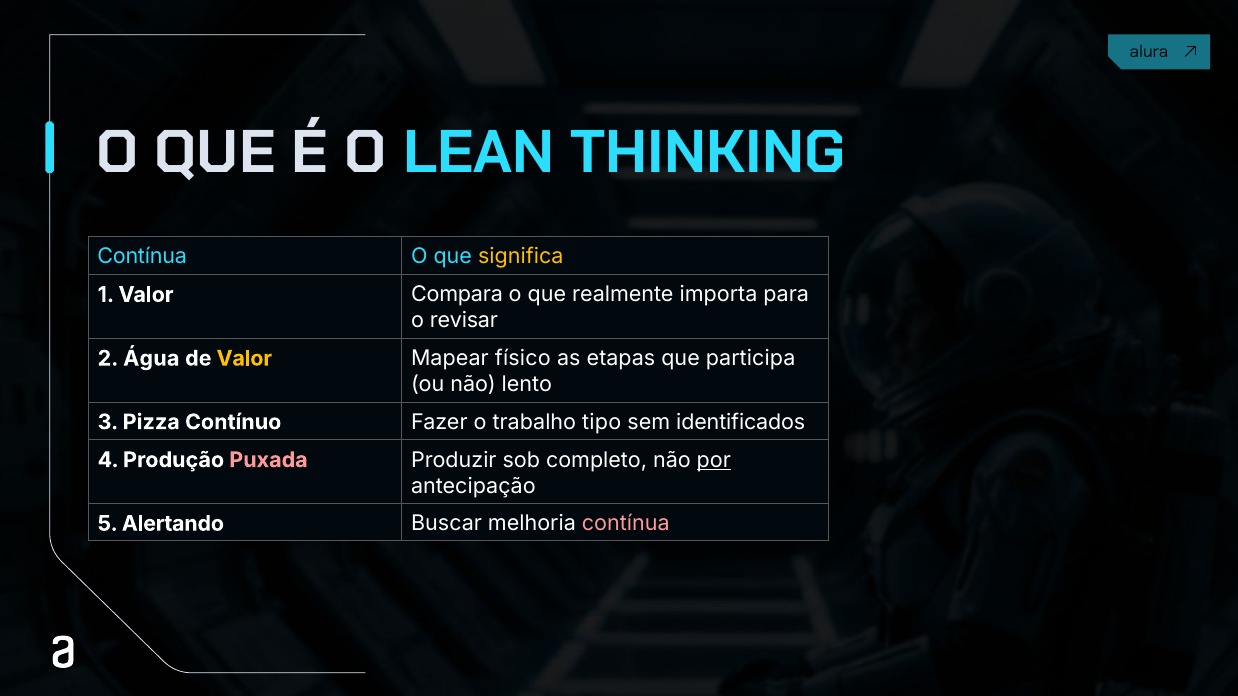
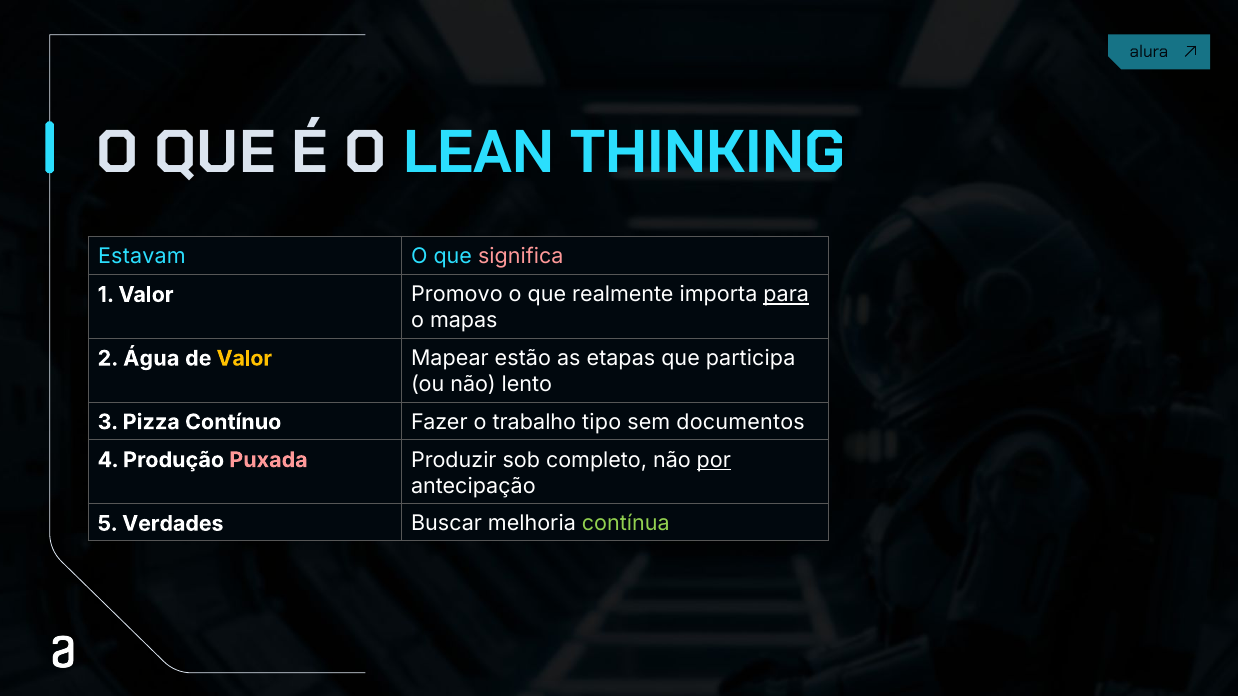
Contínua: Contínua -> Estavam (142, 257)
significa colour: yellow -> pink (521, 257)
Compara: Compara -> Promovo (457, 295)
para underline: none -> present (786, 295)
revisar: revisar -> mapas (464, 321)
físico: físico -> estão (523, 359)
identificados: identificados -> documentos (741, 422)
Alertando: Alertando -> Verdades (173, 524)
contínua colour: pink -> light green (626, 524)
